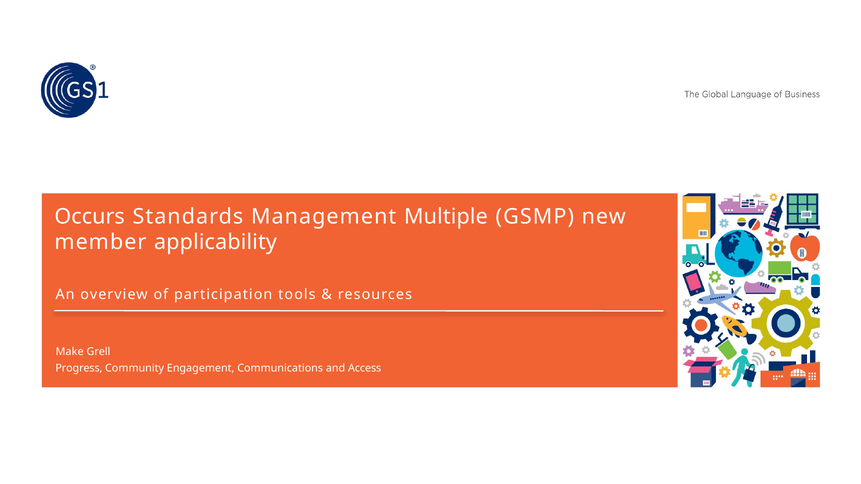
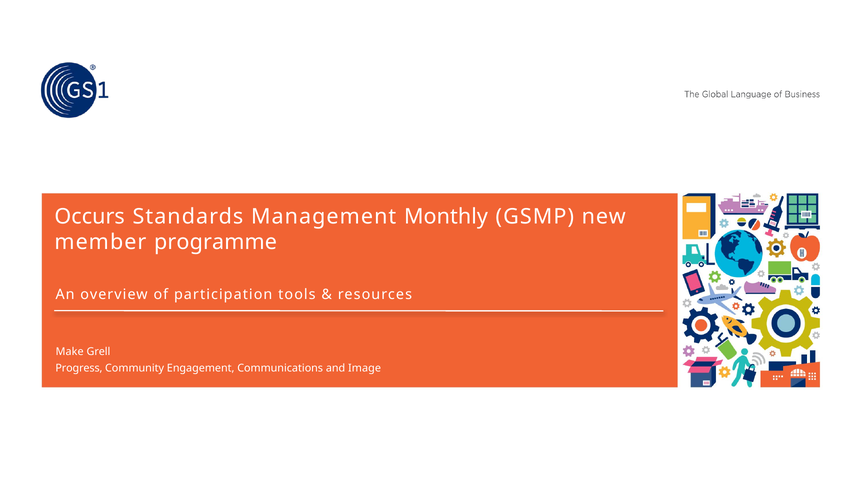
Multiple: Multiple -> Monthly (446, 217)
applicability: applicability -> programme (216, 242)
Access: Access -> Image (365, 368)
